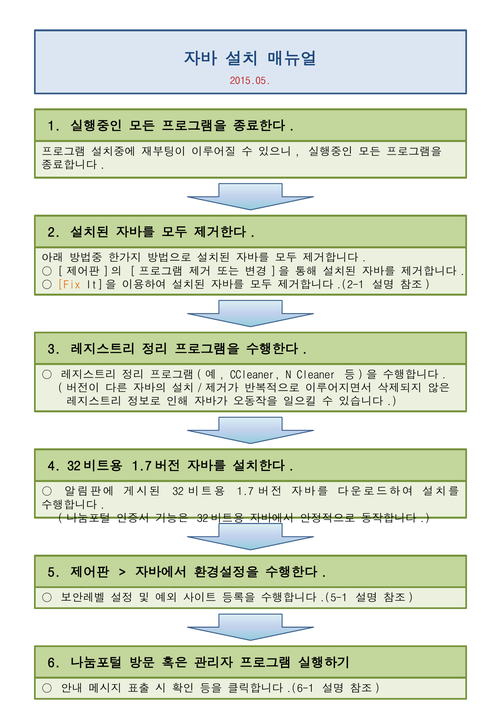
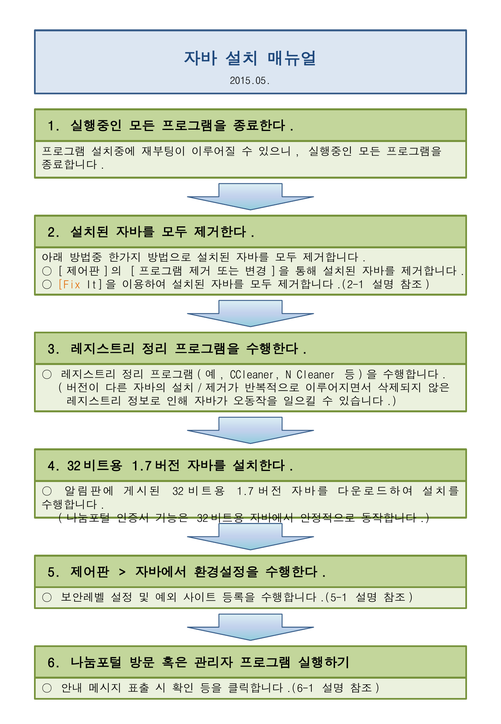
2015.05 colour: red -> black (250, 81)
